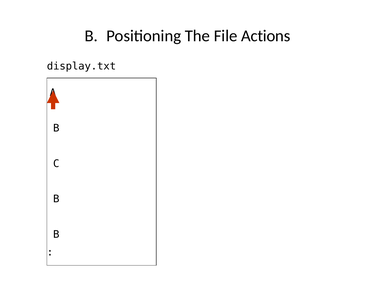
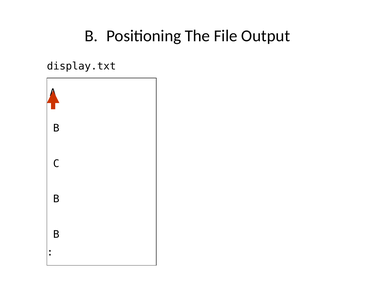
Actions: Actions -> Output (266, 36)
